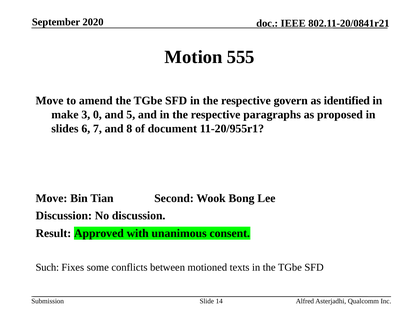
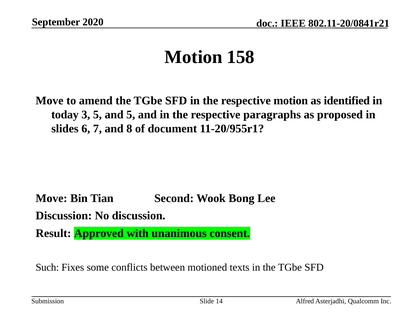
555: 555 -> 158 (241, 57)
respective govern: govern -> motion (291, 101)
make: make -> today (65, 115)
3 0: 0 -> 5 (97, 115)
